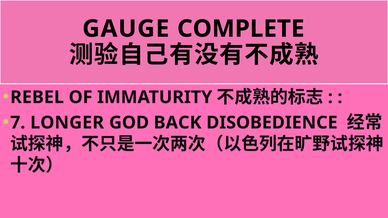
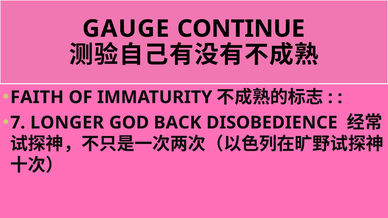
COMPLETE: COMPLETE -> CONTINUE (241, 29)
REBEL: REBEL -> FAITH (37, 97)
